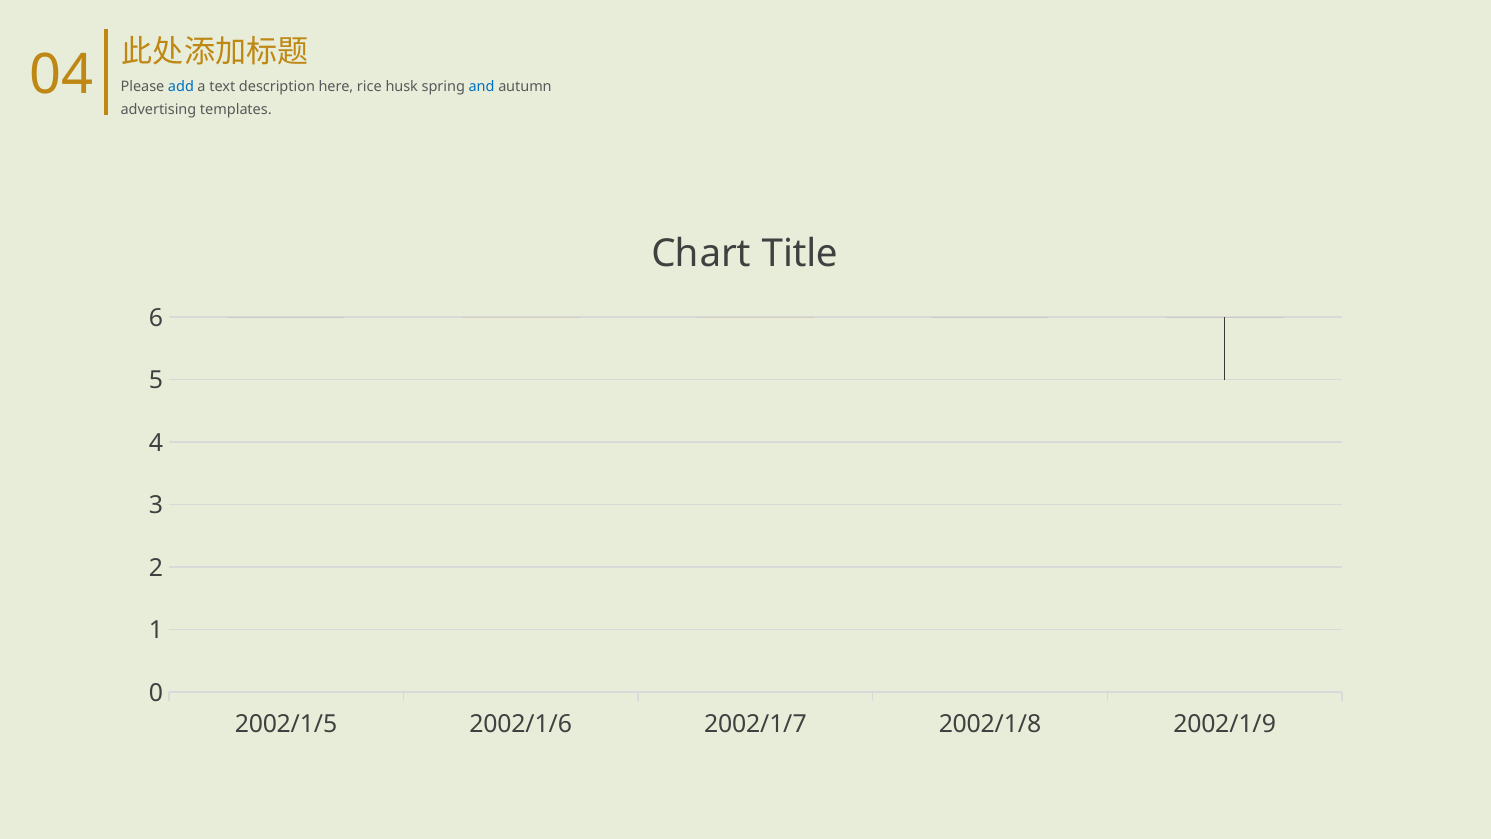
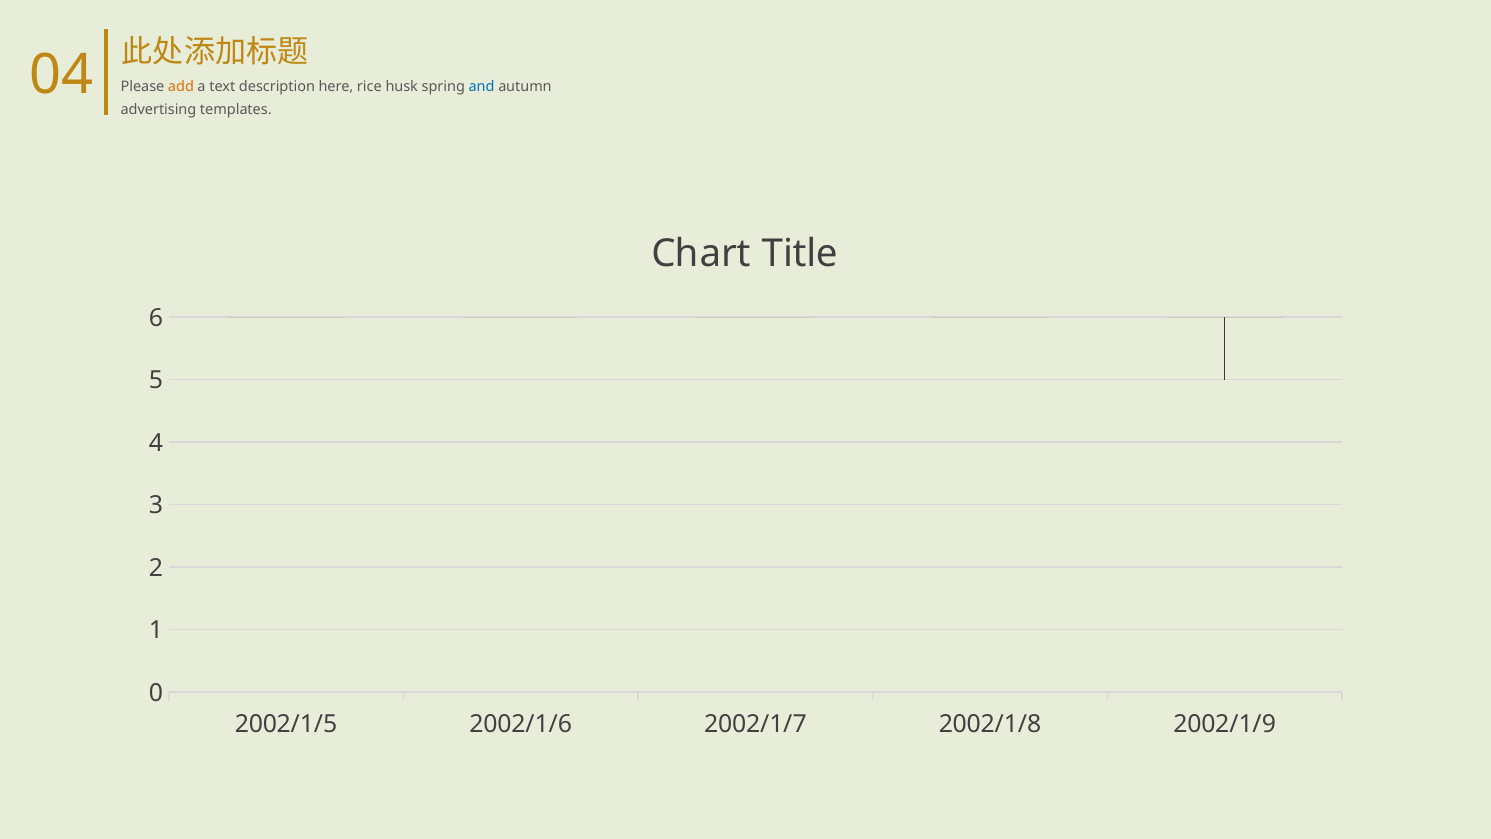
add colour: blue -> orange (181, 87)
